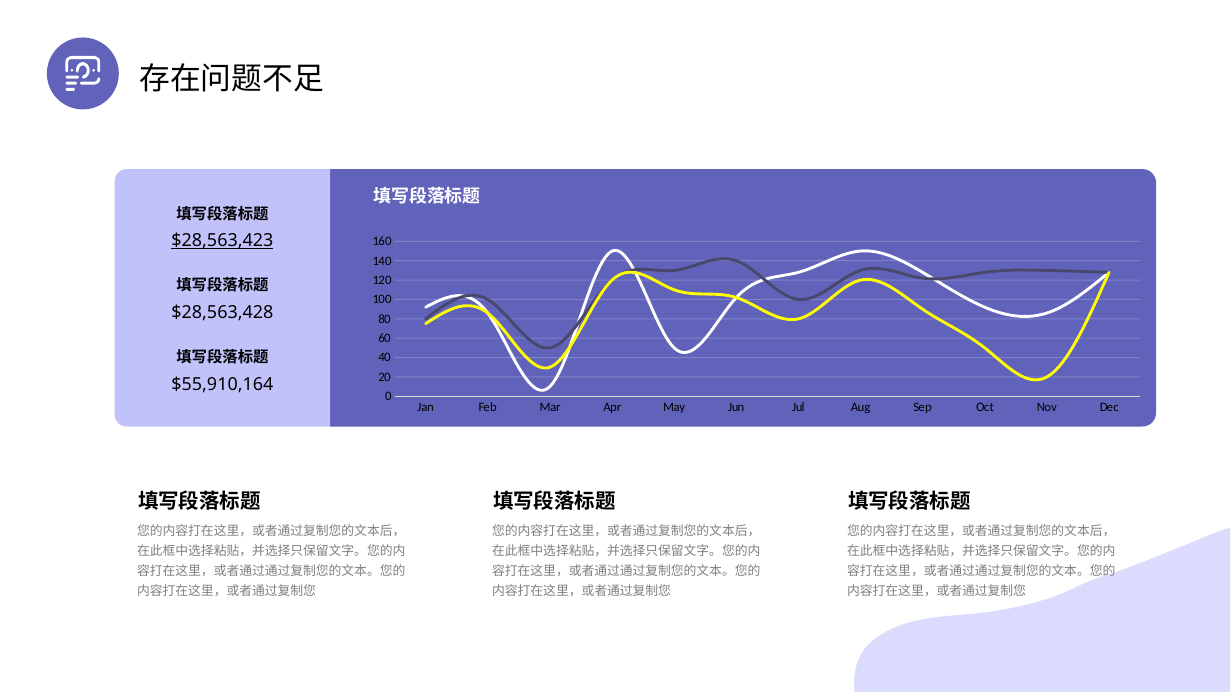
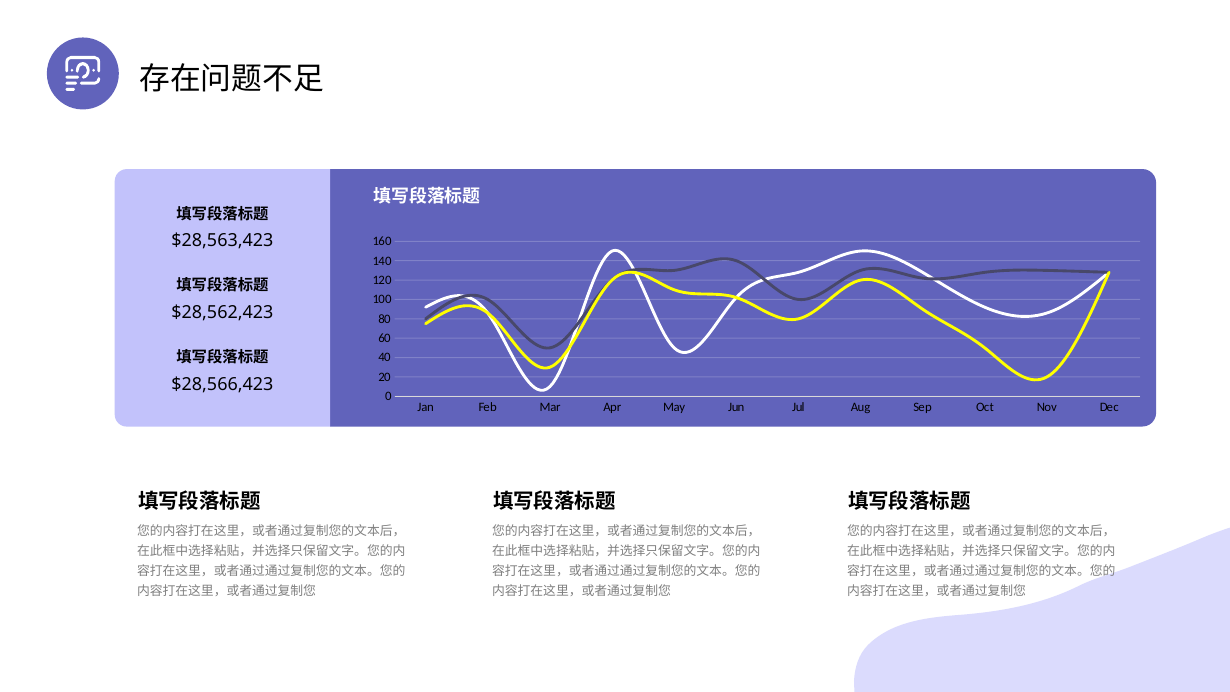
$28,563,423 underline: present -> none (222, 241)
$28,563,428: $28,563,428 -> $28,562,423 (222, 312)
$55,910,164: $55,910,164 -> $28,566,423 (222, 384)
